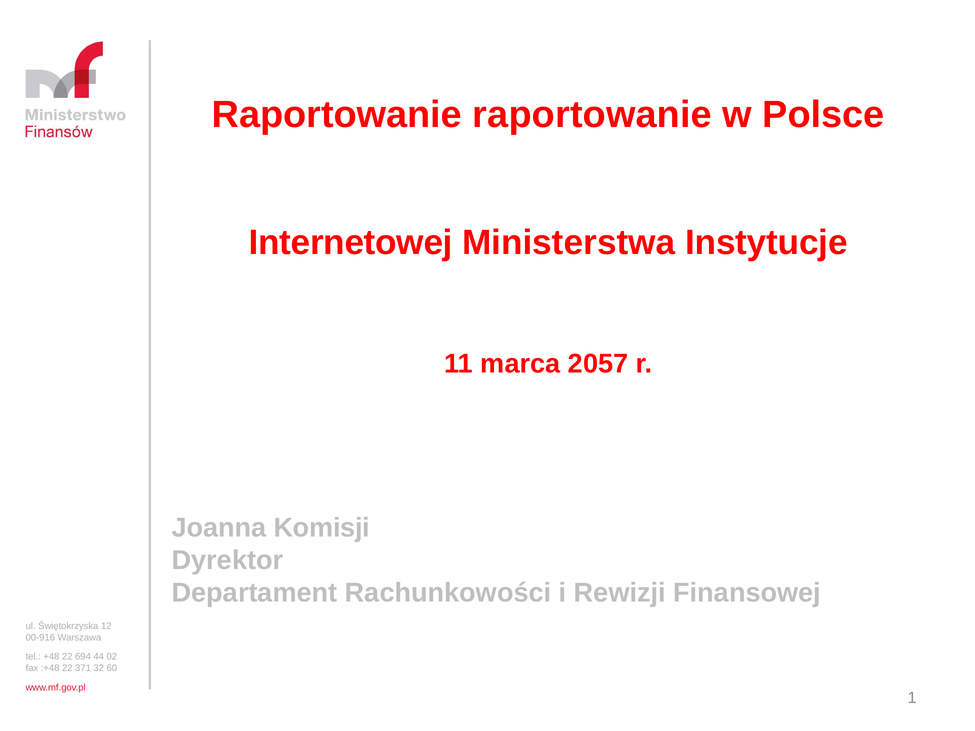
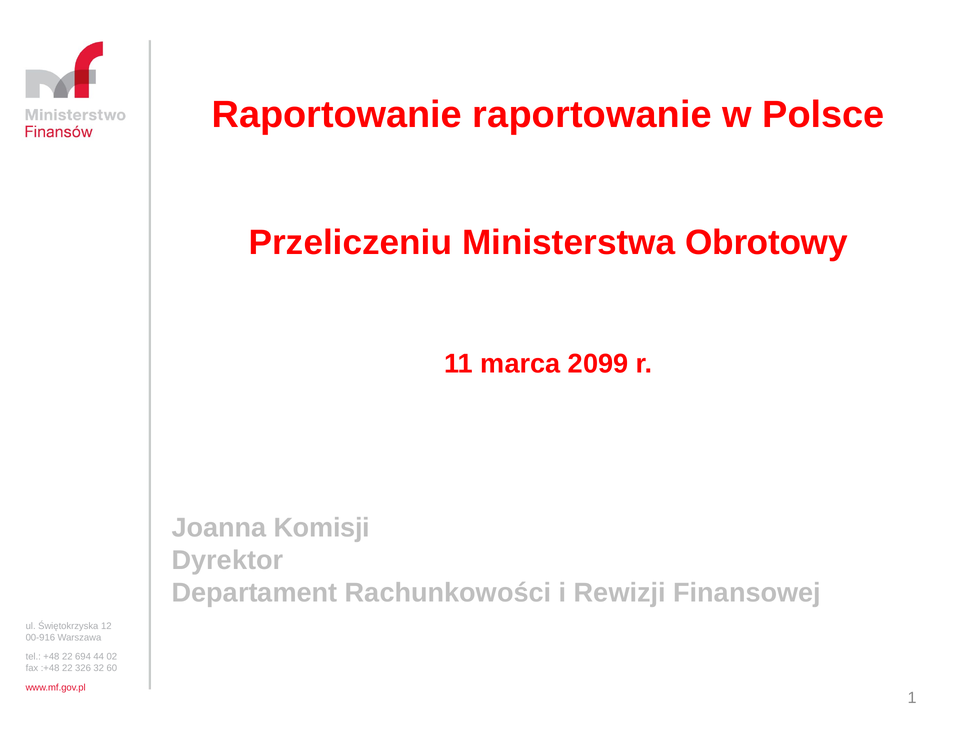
Internetowej: Internetowej -> Przeliczeniu (350, 243)
Instytucje: Instytucje -> Obrotowy (766, 243)
2057: 2057 -> 2099 (598, 364)
371: 371 -> 326 (83, 668)
